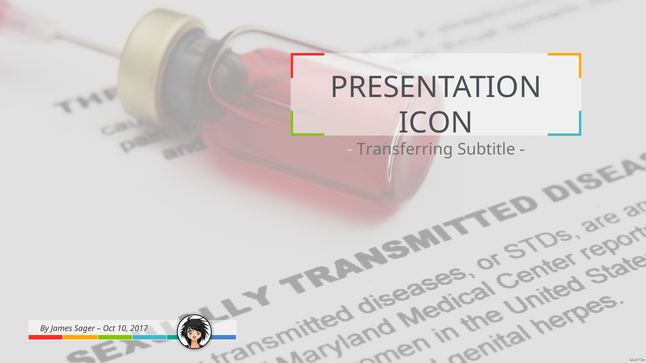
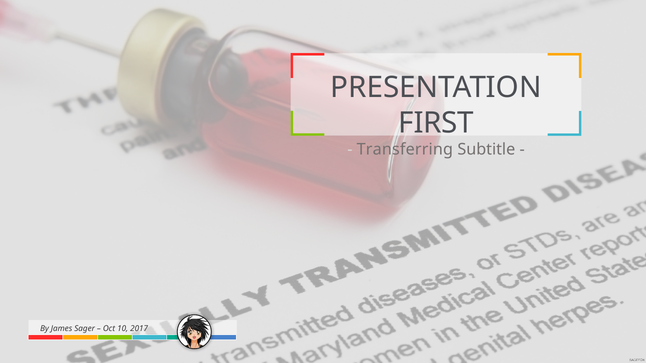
ICON: ICON -> FIRST (436, 123)
